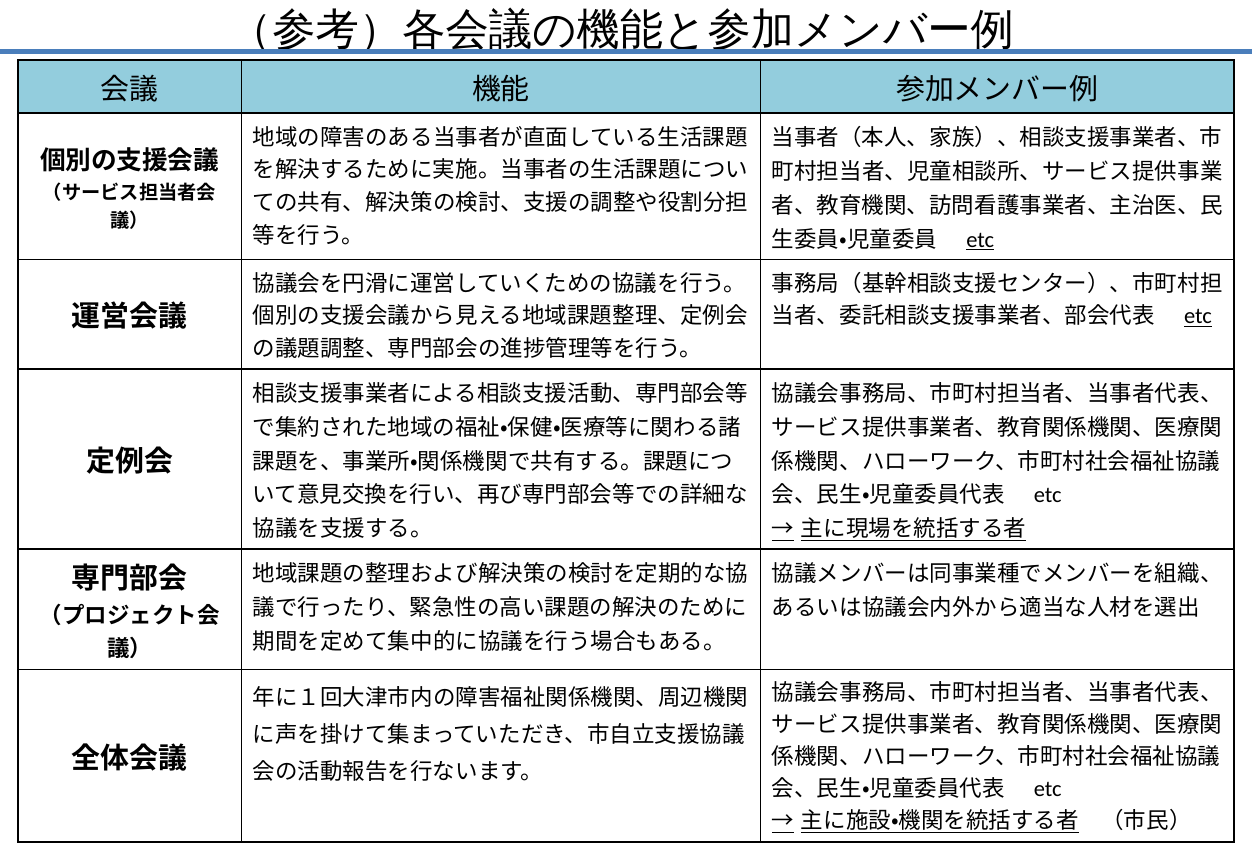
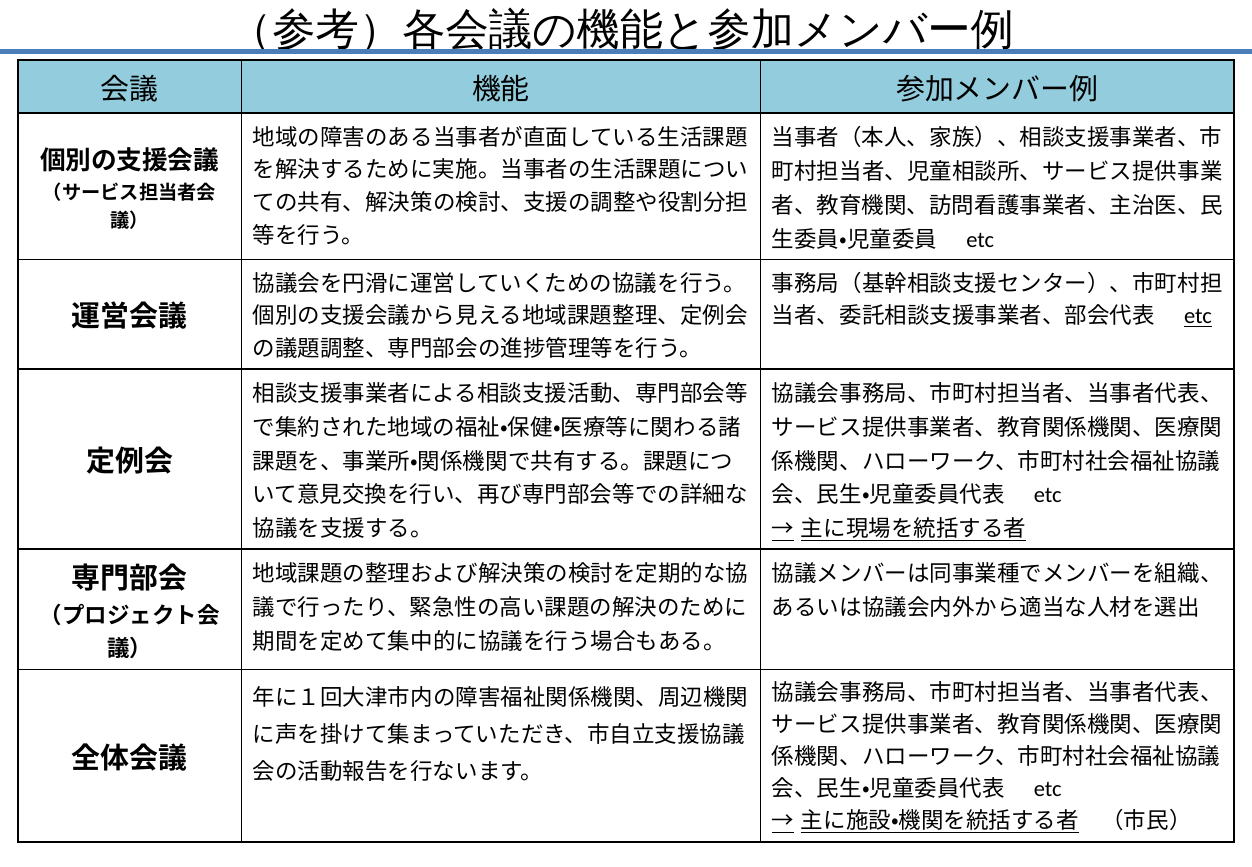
etc underline: present -> none (980, 240)
